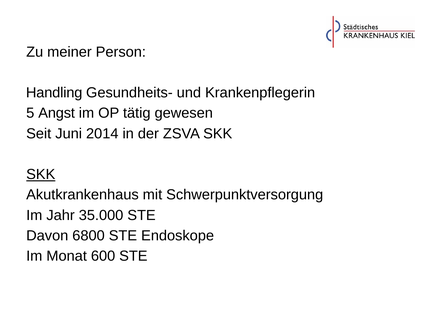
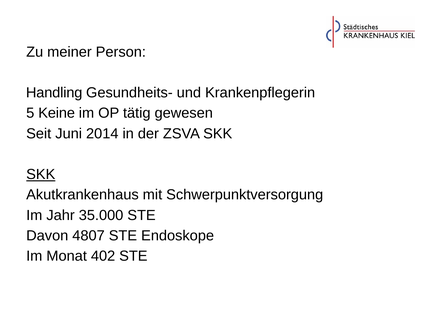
Angst: Angst -> Keine (57, 113)
6800: 6800 -> 4807 (89, 235)
600: 600 -> 402 (103, 256)
